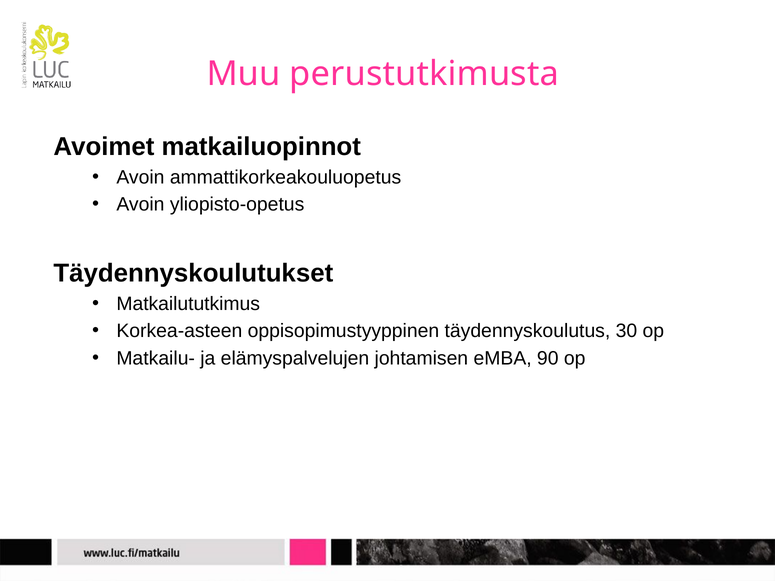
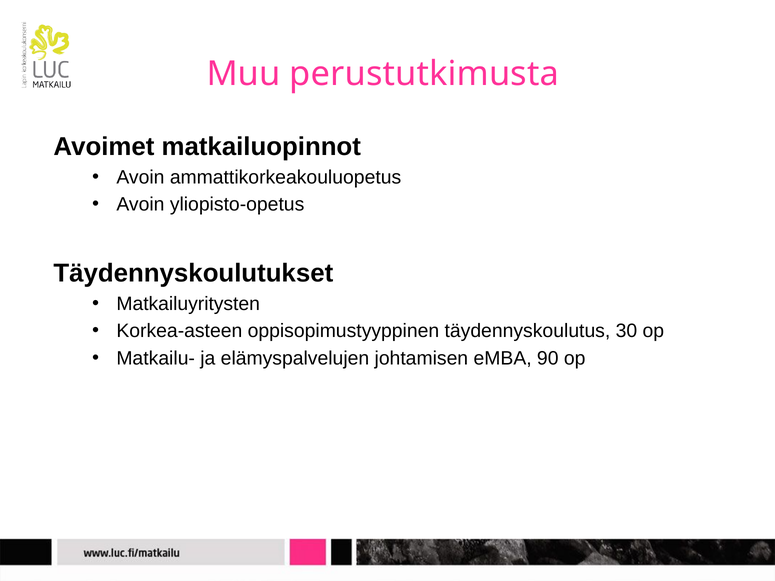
Matkailututkimus: Matkailututkimus -> Matkailuyritysten (188, 304)
